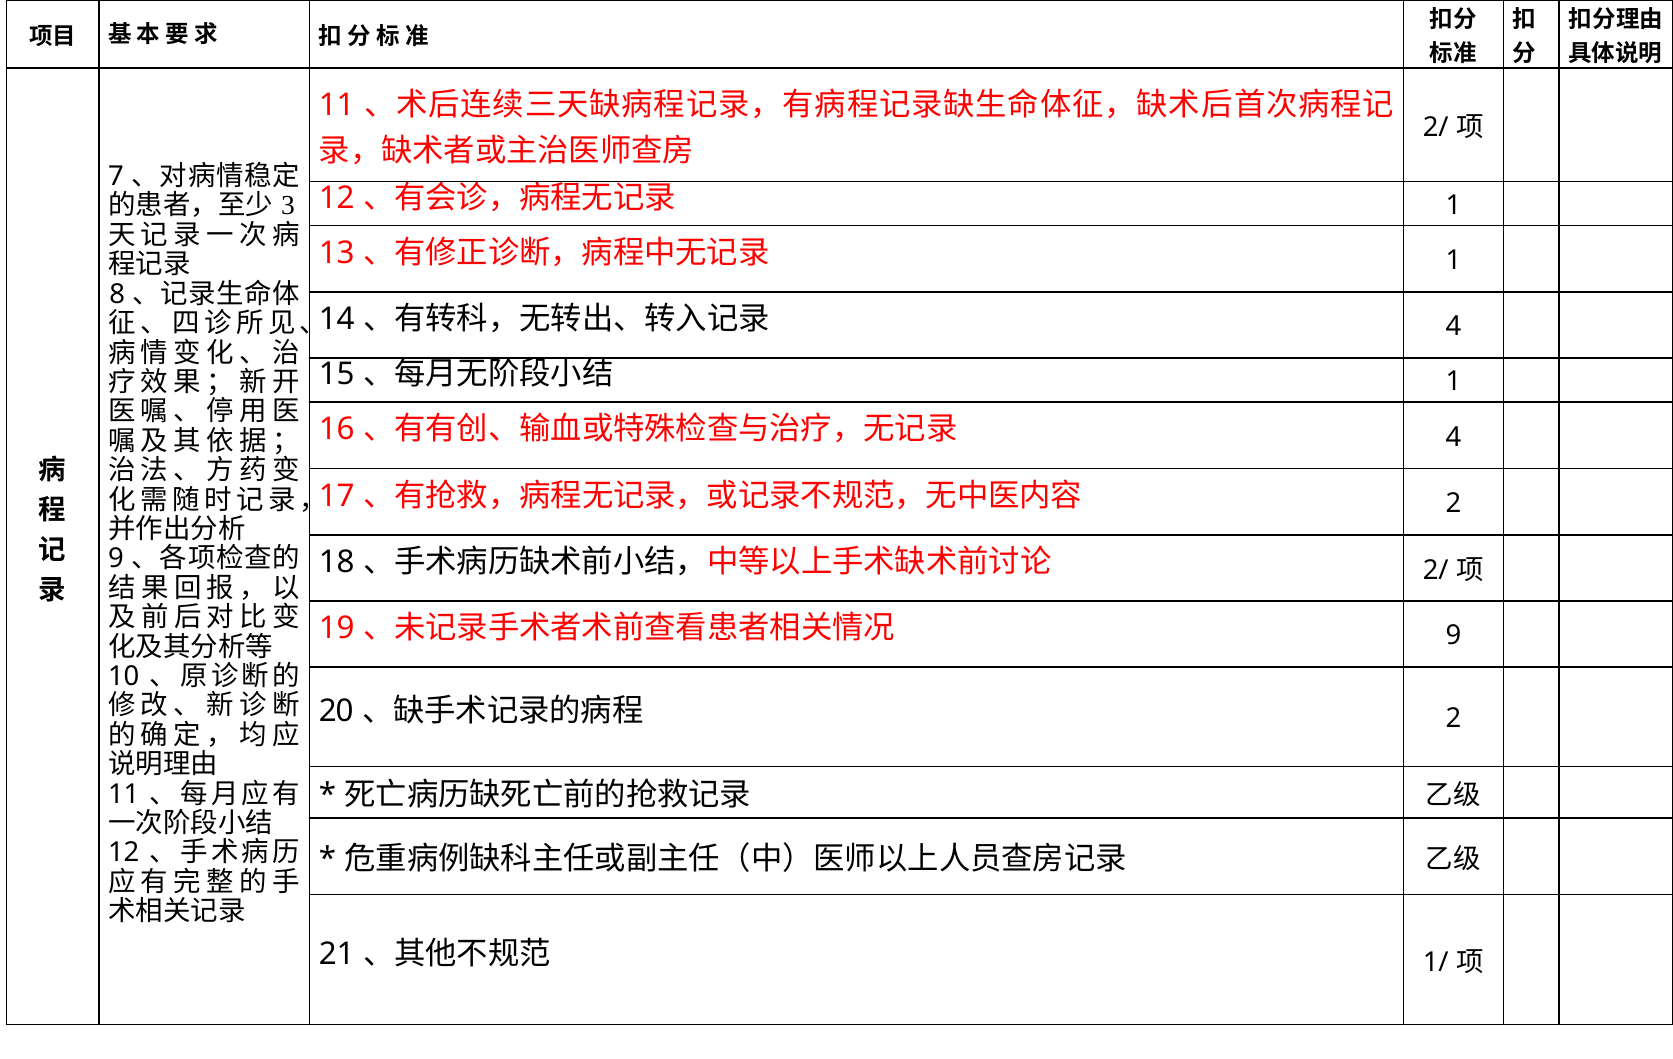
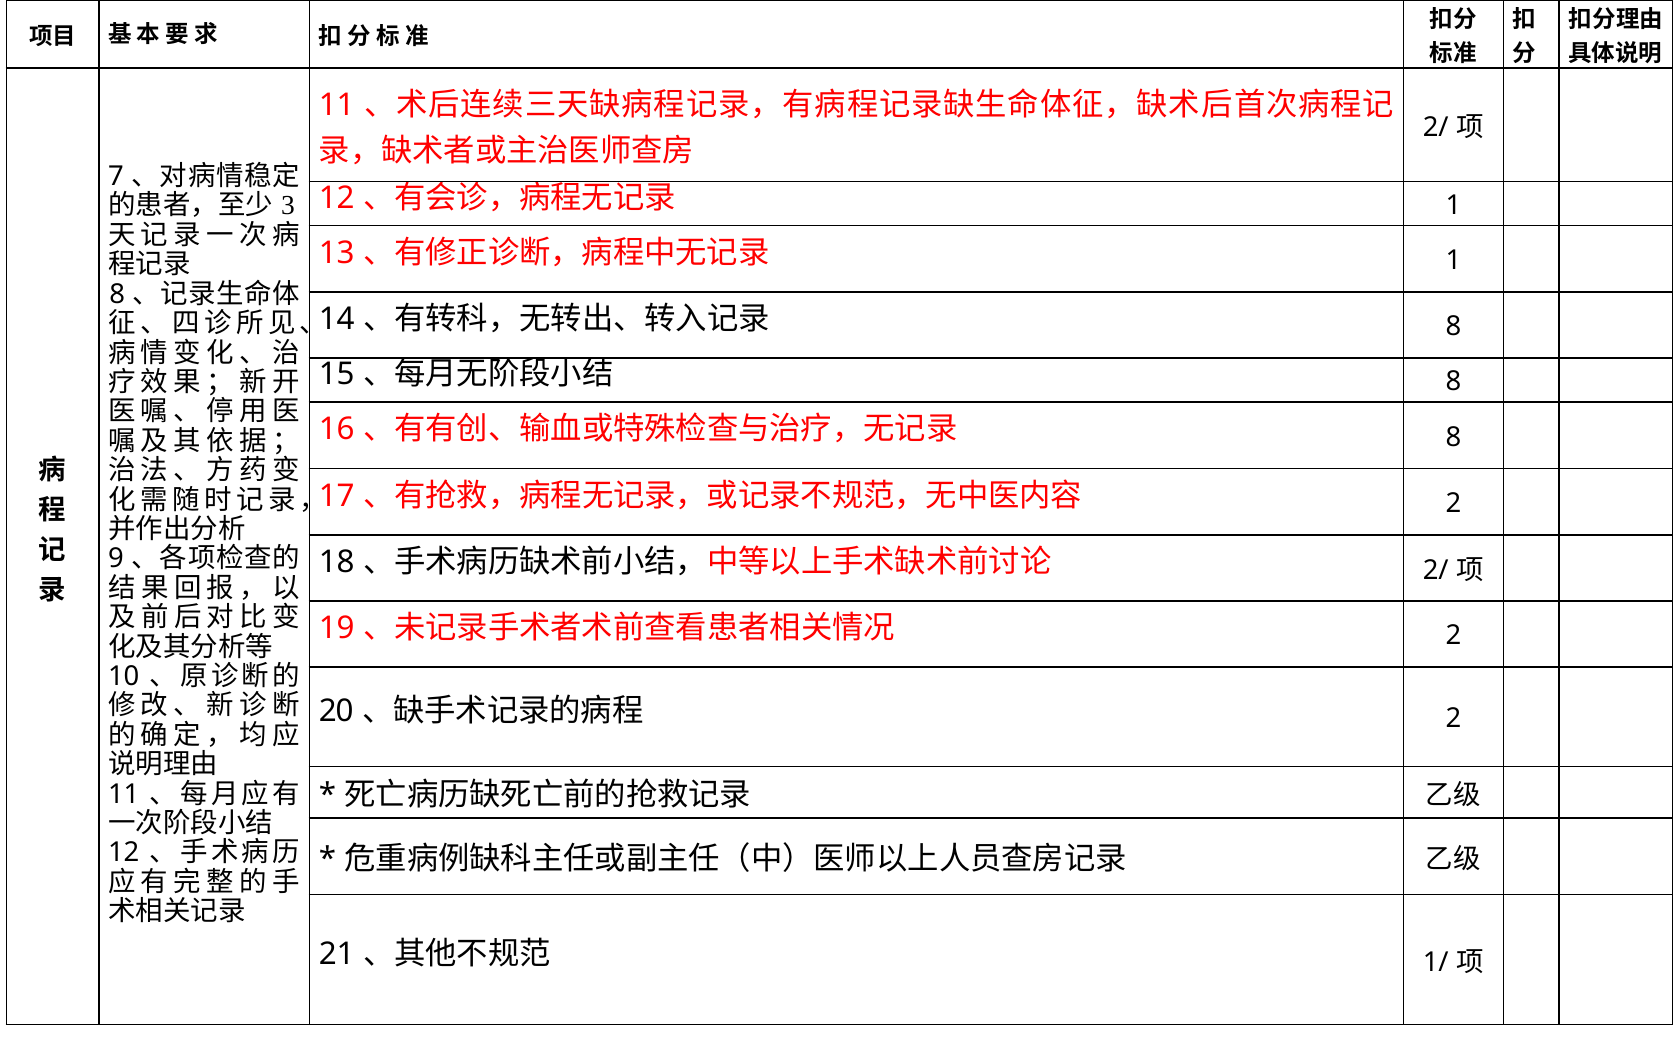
4: 4 -> 8 (1454, 326)
1: 1 -> 8 (1454, 382)
4: 4 -> 8 (1454, 437)
9: 9 -> 2 (1454, 636)
